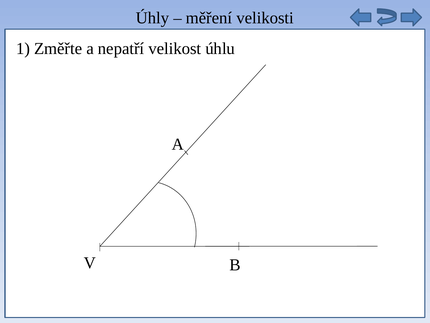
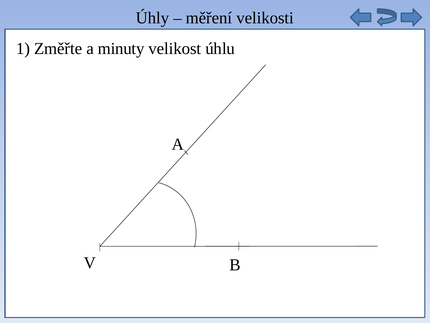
nepatří: nepatří -> minuty (121, 48)
